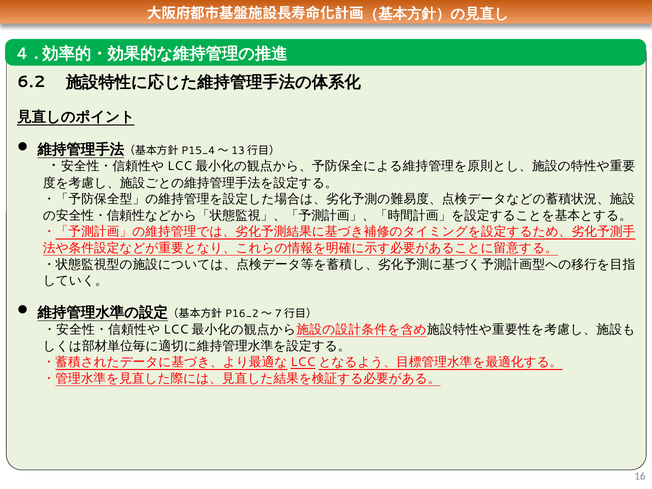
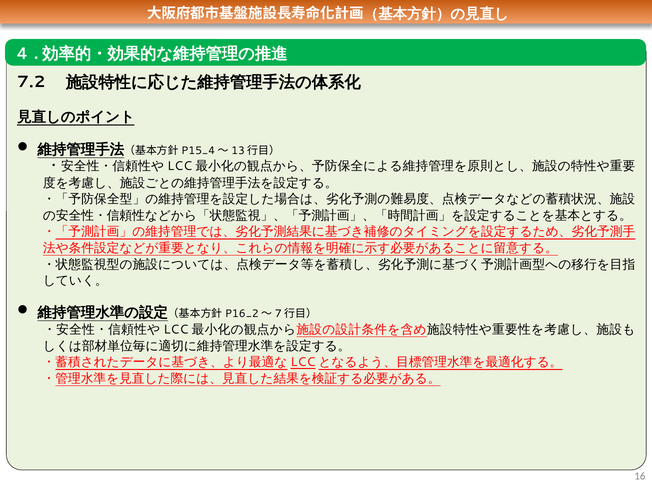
6.2: 6.2 -> 7.2 (31, 82)
